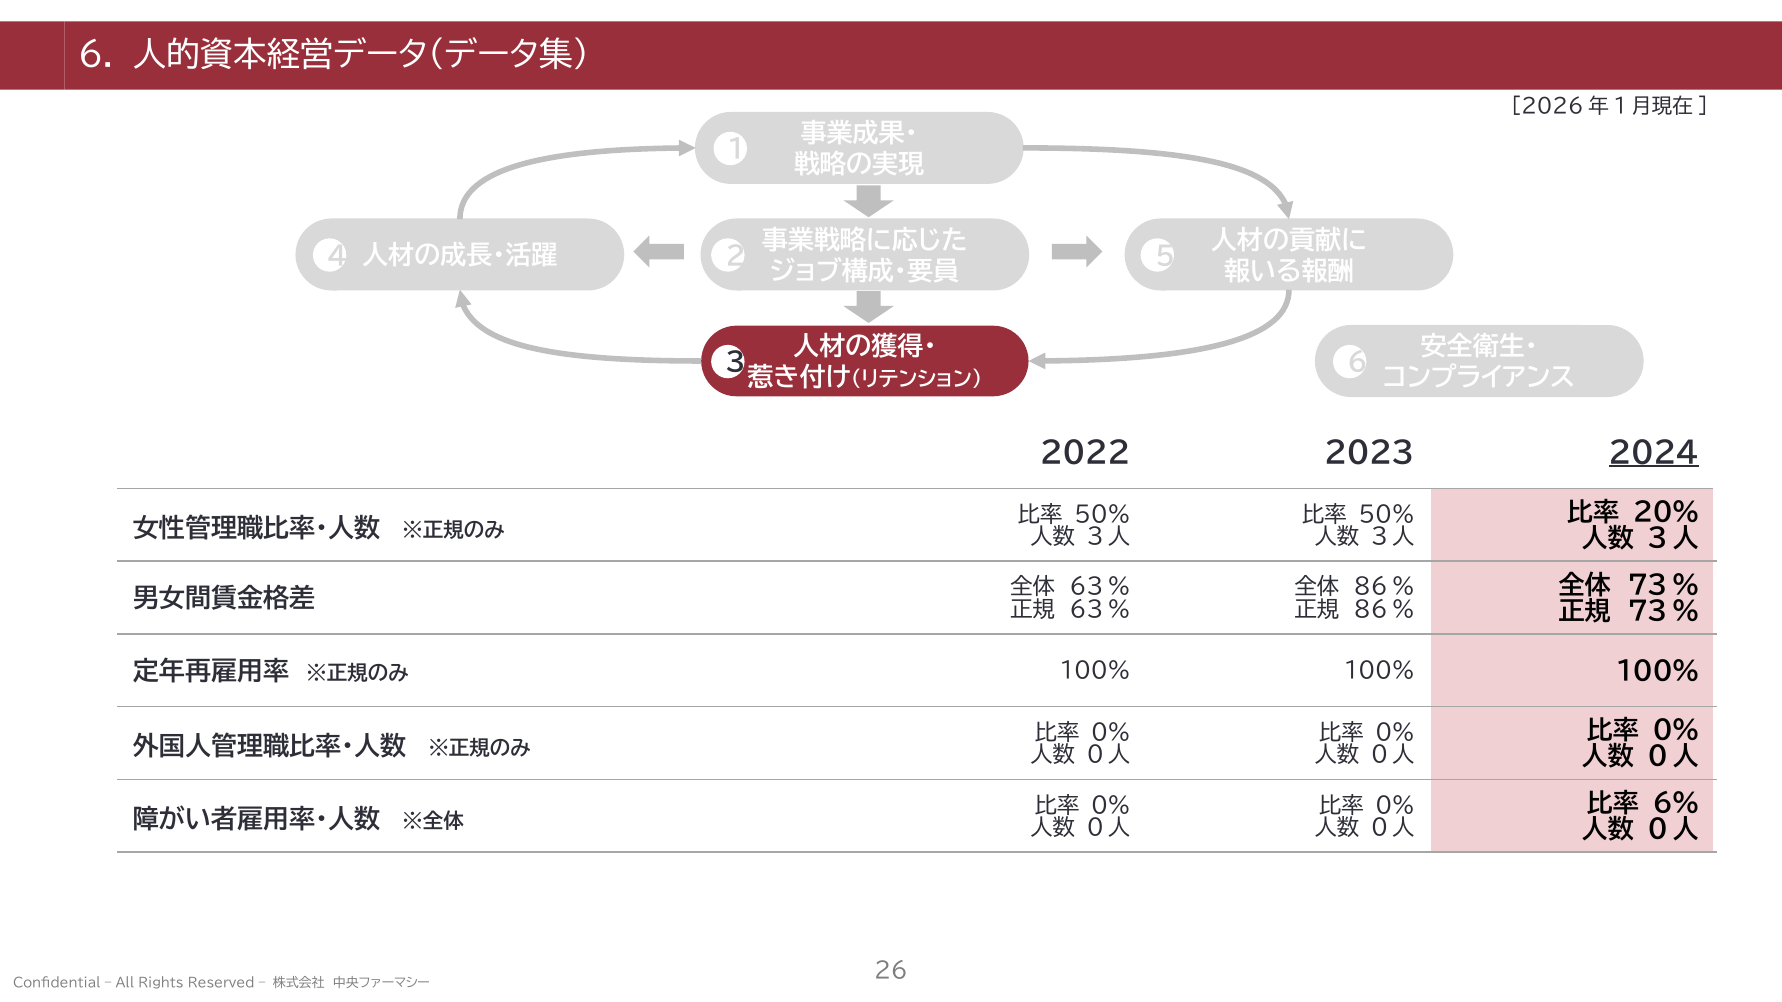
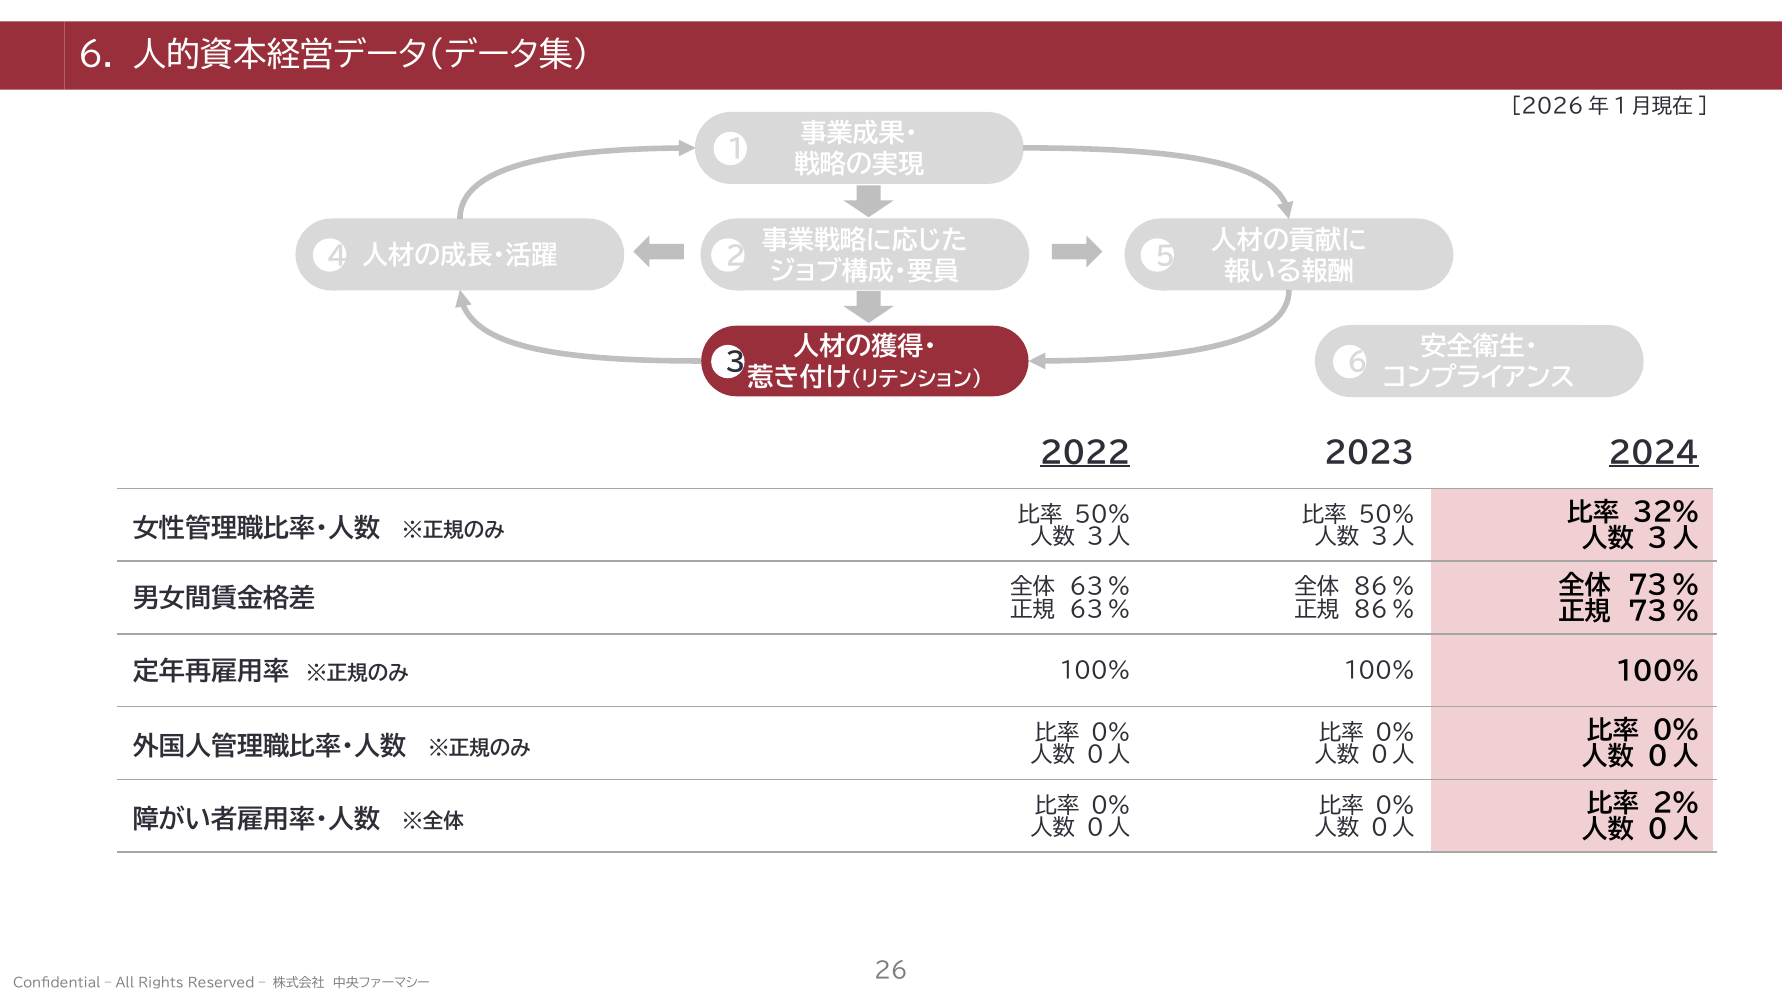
2022 underline: none -> present (1085, 454)
20%: 20% -> 32% (1666, 513)
6%: 6% -> 2% (1676, 804)
